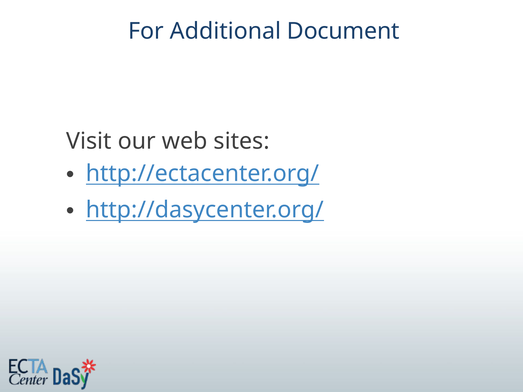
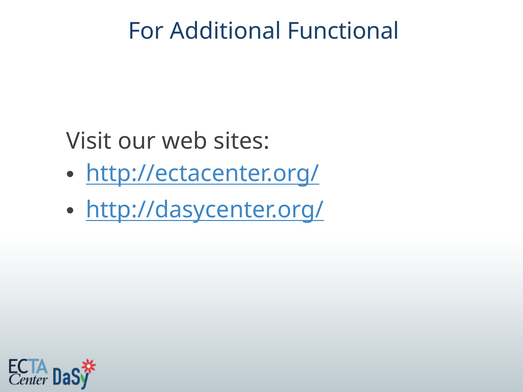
Document: Document -> Functional (343, 31)
